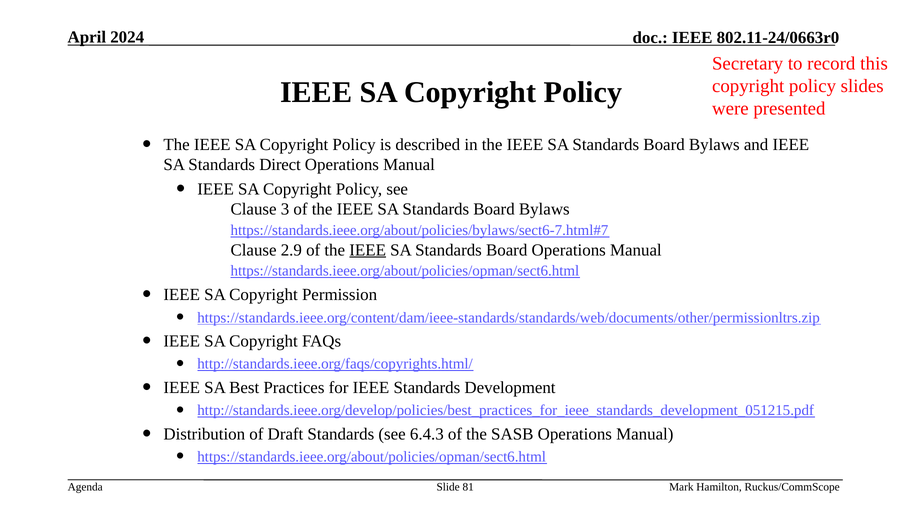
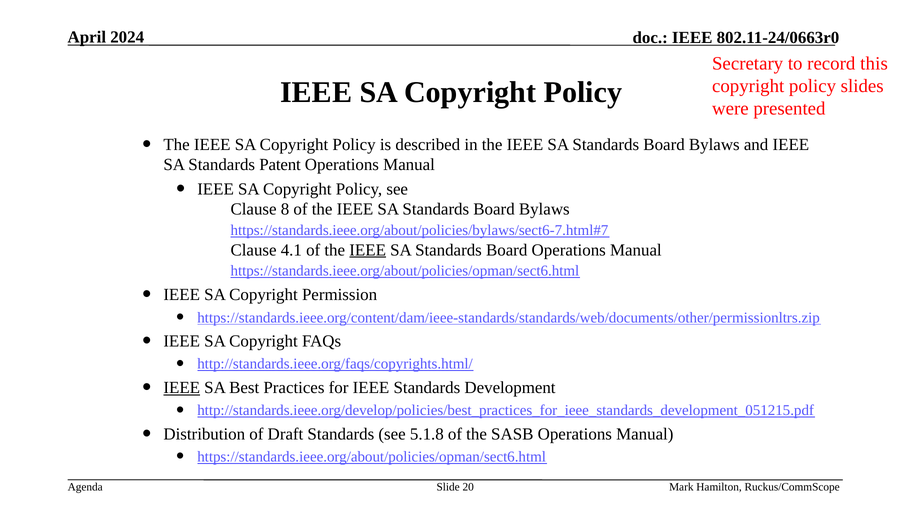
Direct: Direct -> Patent (280, 165)
3: 3 -> 8 (285, 209)
2.9: 2.9 -> 4.1 (291, 250)
IEEE underline: none -> present (182, 388)
6.4.3: 6.4.3 -> 5.1.8 (427, 434)
81: 81 -> 20 (468, 487)
